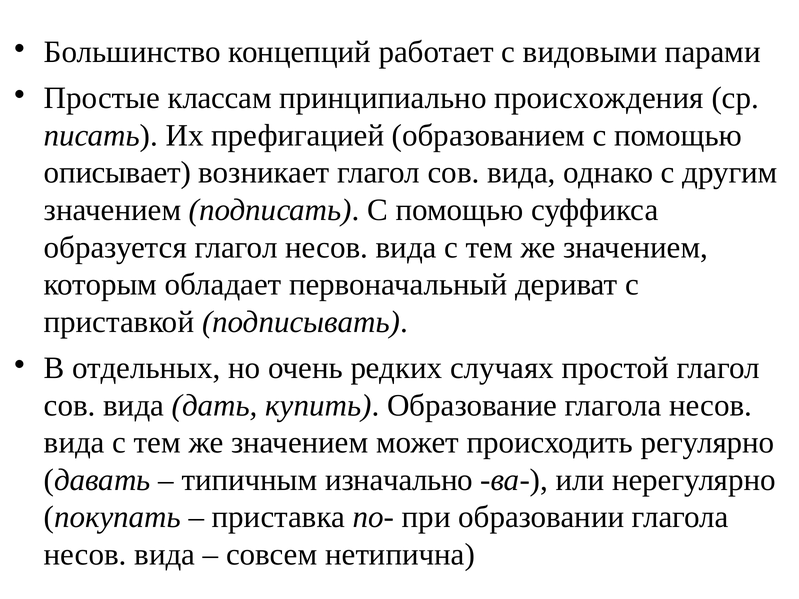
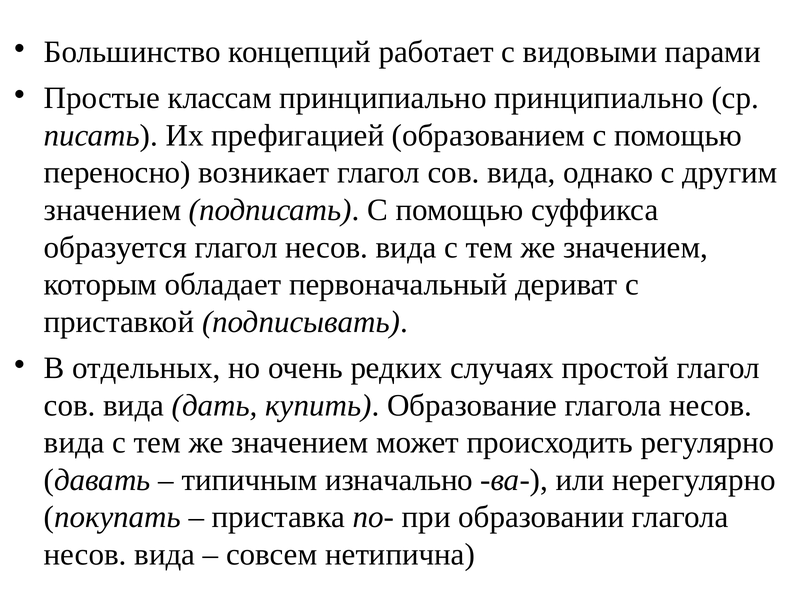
принципиально происхождения: происхождения -> принципиально (599, 98)
описывает: описывает -> переносно (117, 173)
